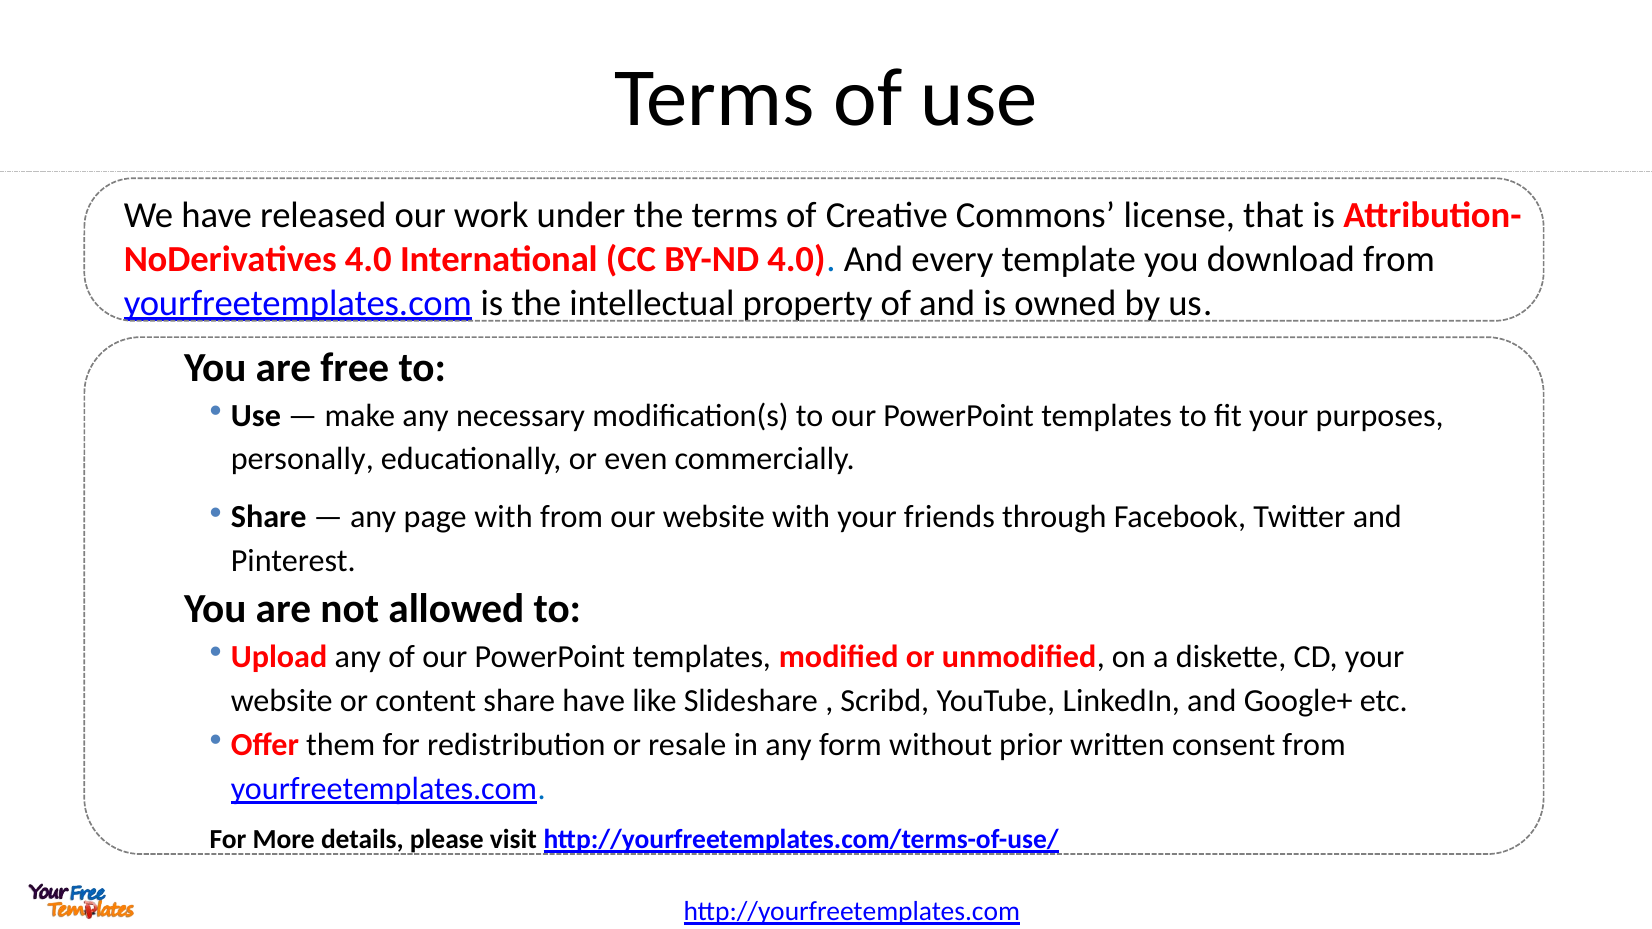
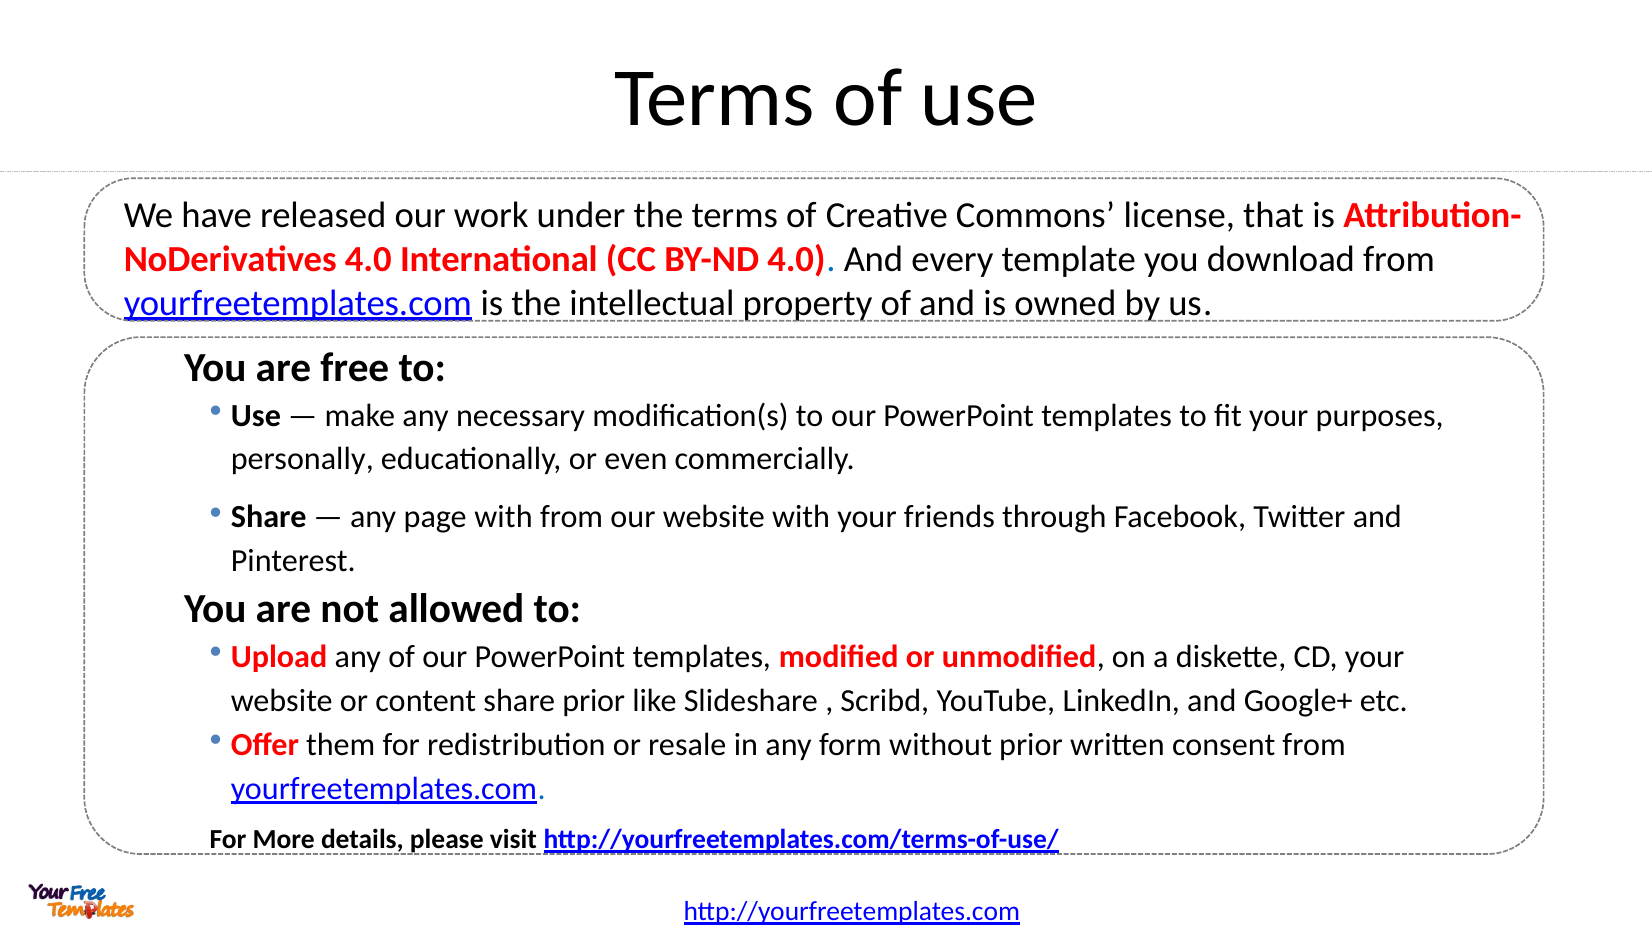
share have: have -> prior (594, 701)
